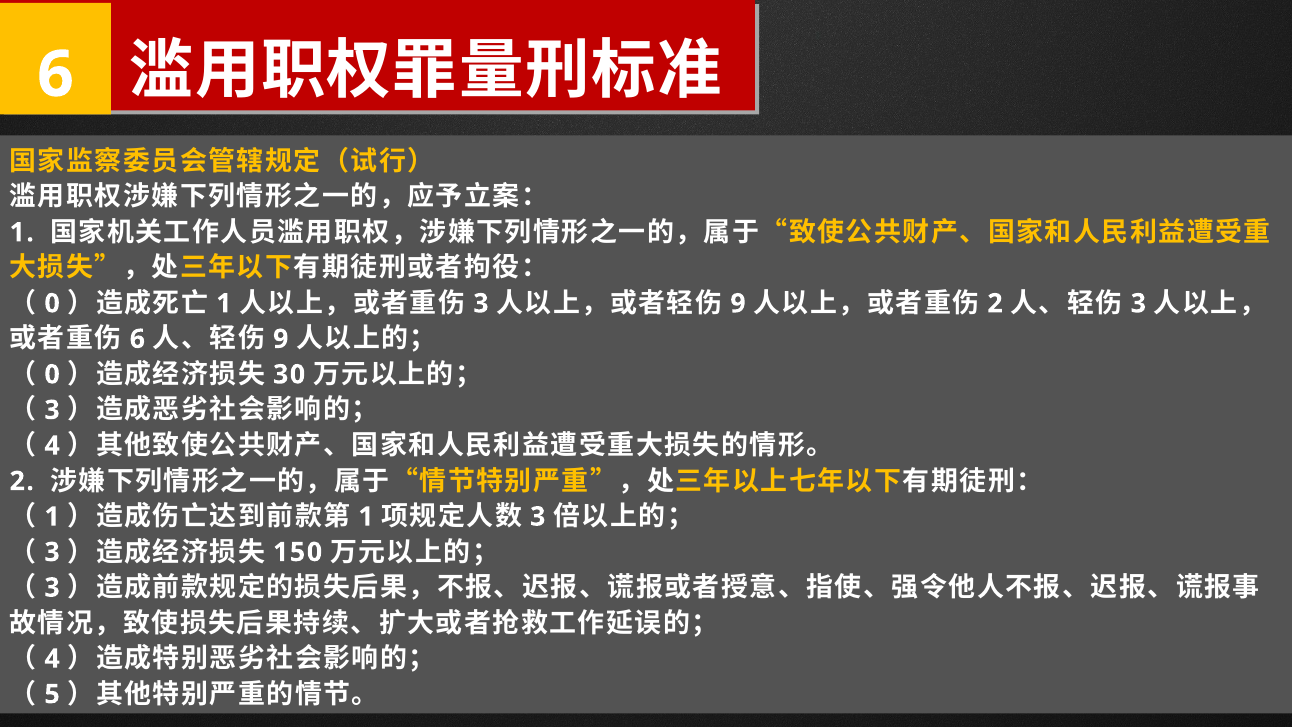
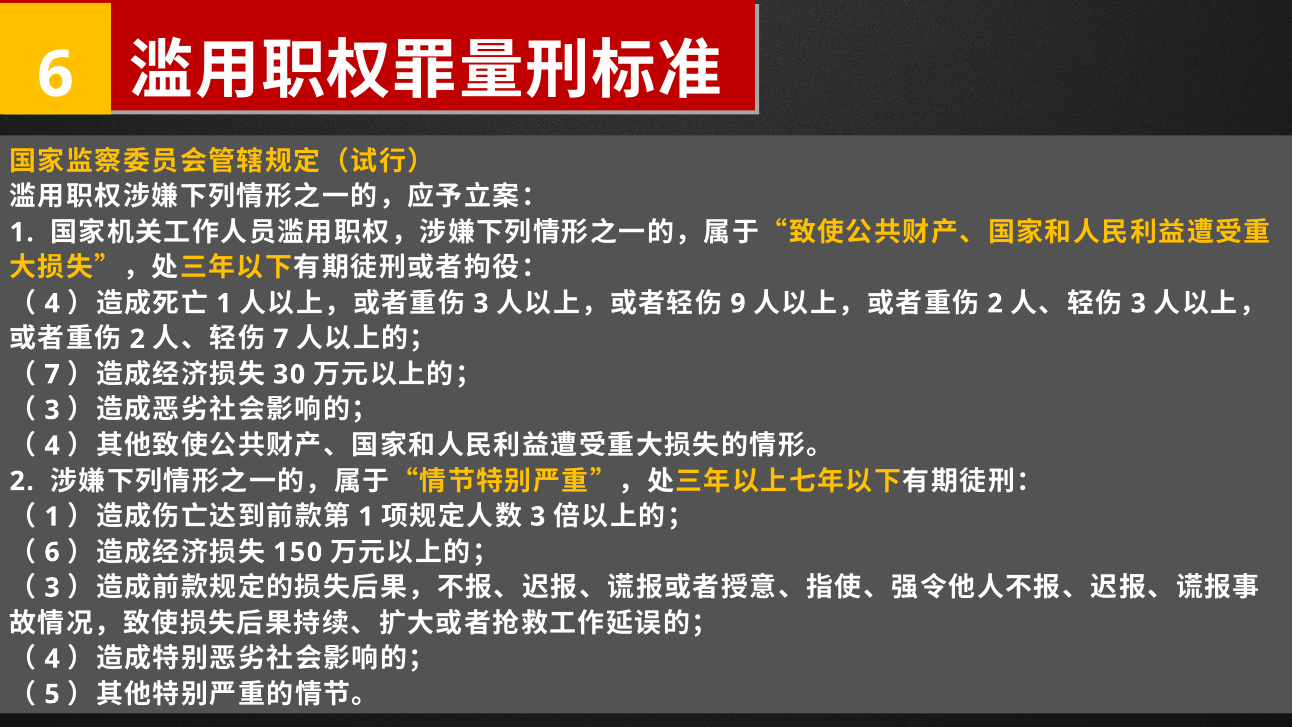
0: 0 -> 4 (52, 303)
6: 6 -> 2 (137, 339)
9: 9 -> 7 (281, 339)
0: 0 -> 7 (52, 374)
3: 3 -> 6 (52, 552)
